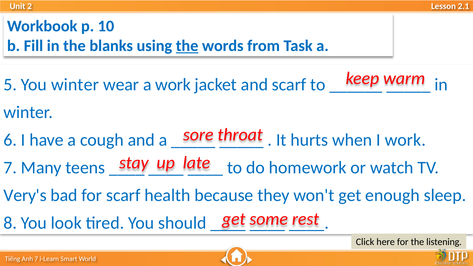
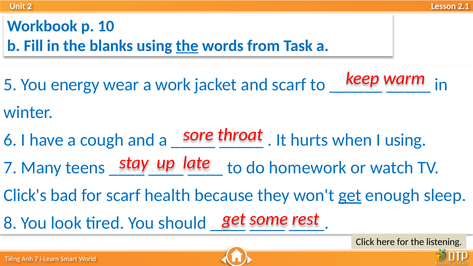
You winter: winter -> energy (75, 85)
I work: work -> using (405, 140)
Very's: Very's -> Click's (25, 195)
get underline: none -> present (350, 195)
